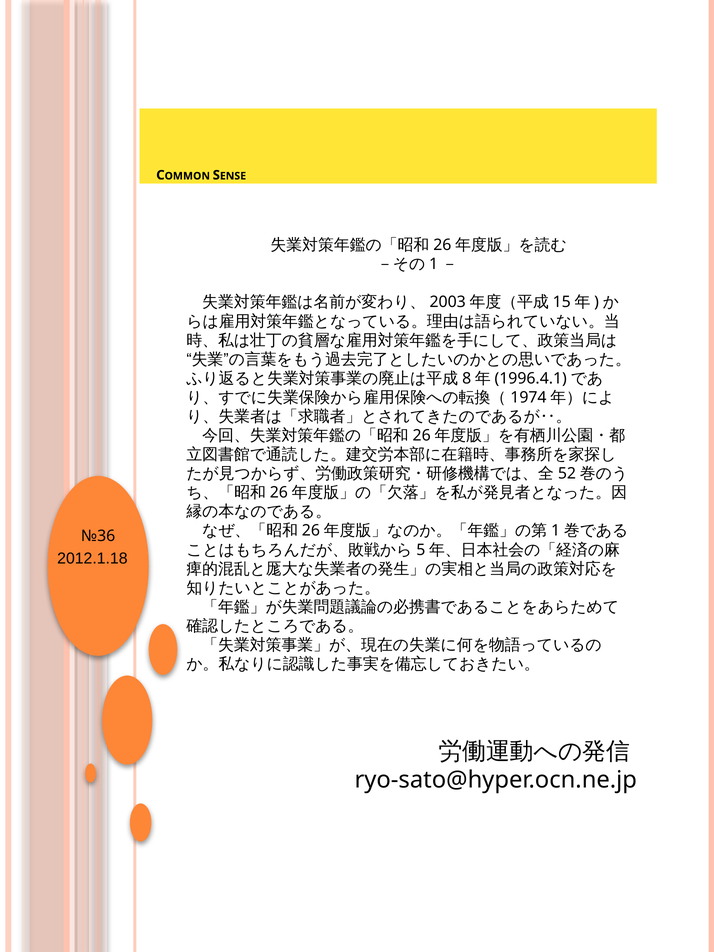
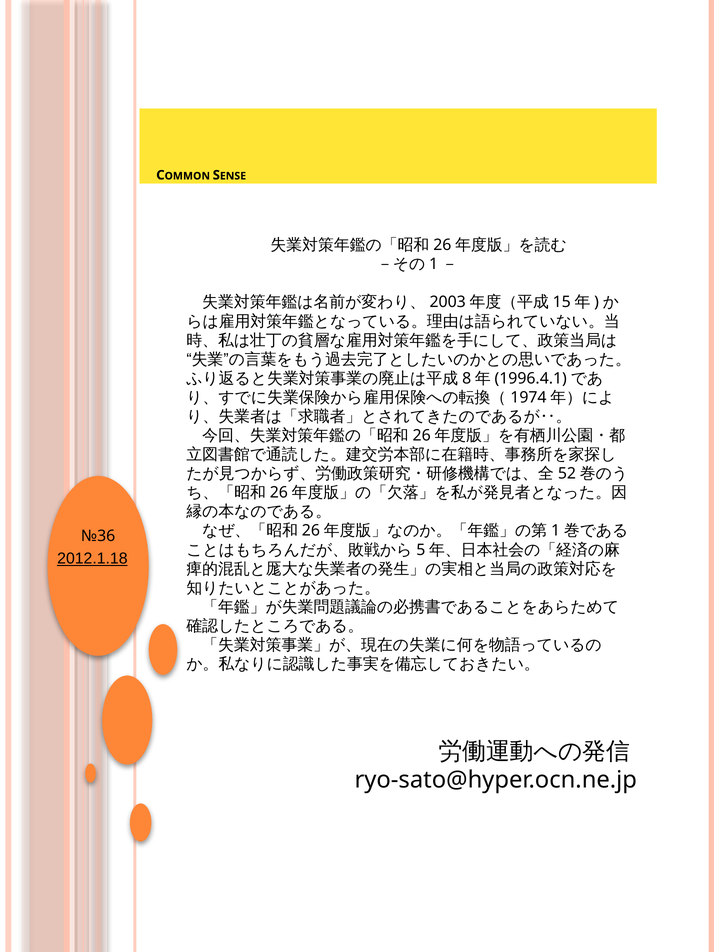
2012.1.18 underline: none -> present (92, 559)
